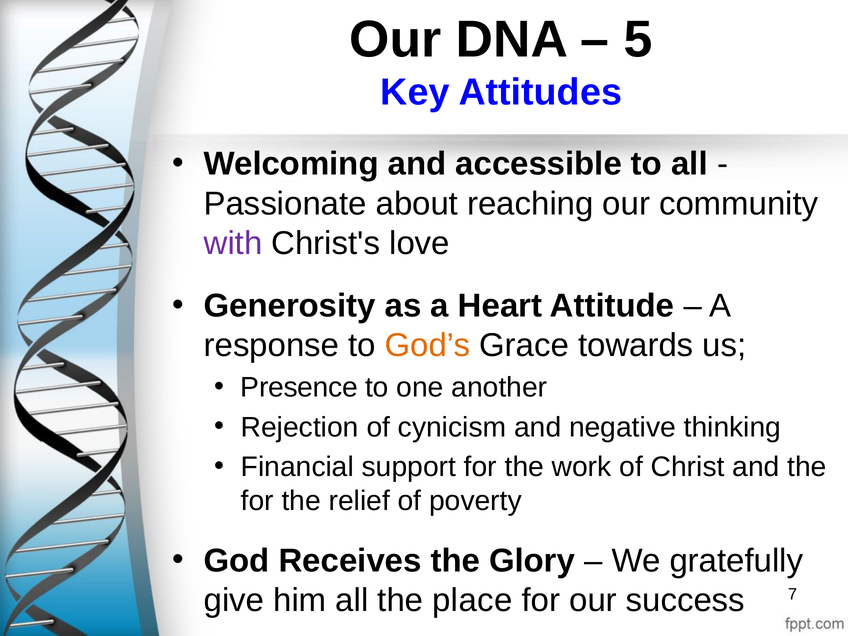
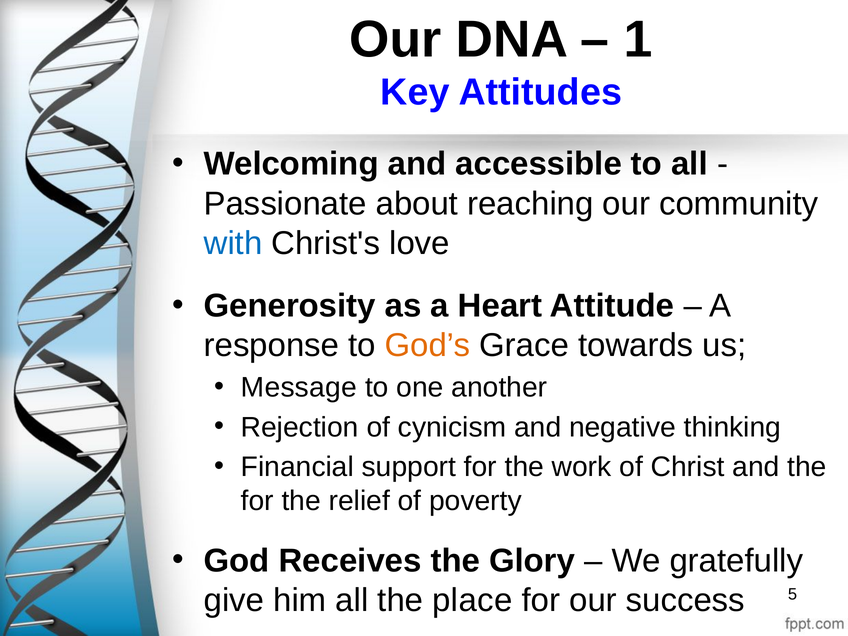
5: 5 -> 1 (638, 40)
with colour: purple -> blue (233, 243)
Presence: Presence -> Message (299, 388)
7: 7 -> 5 (793, 594)
